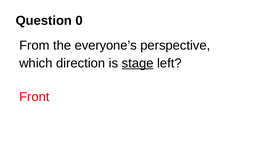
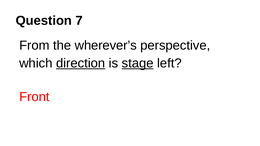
0: 0 -> 7 (79, 21)
everyone’s: everyone’s -> wherever’s (106, 45)
direction underline: none -> present (81, 63)
